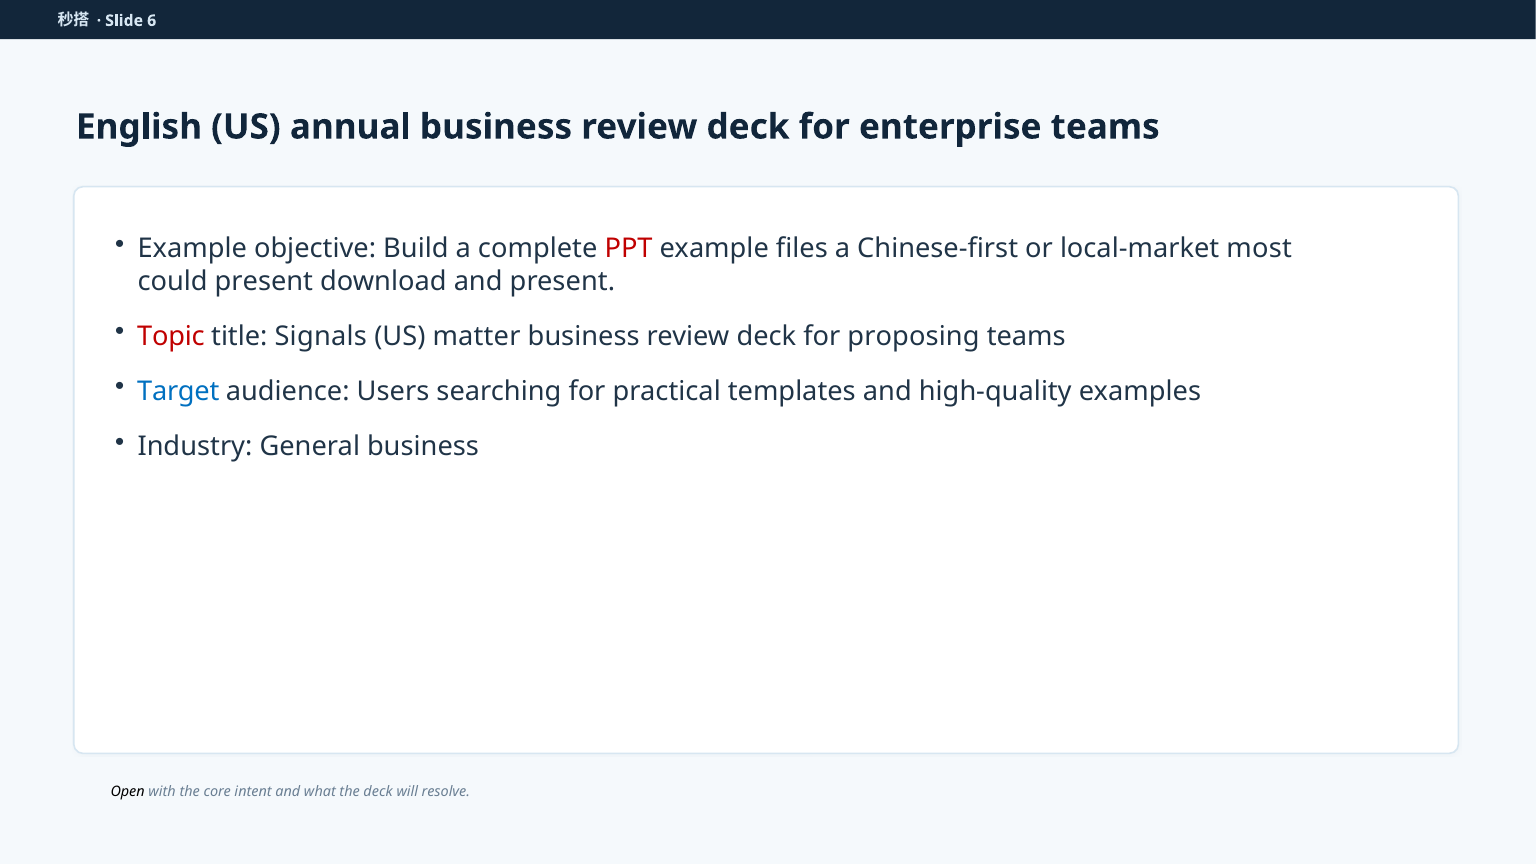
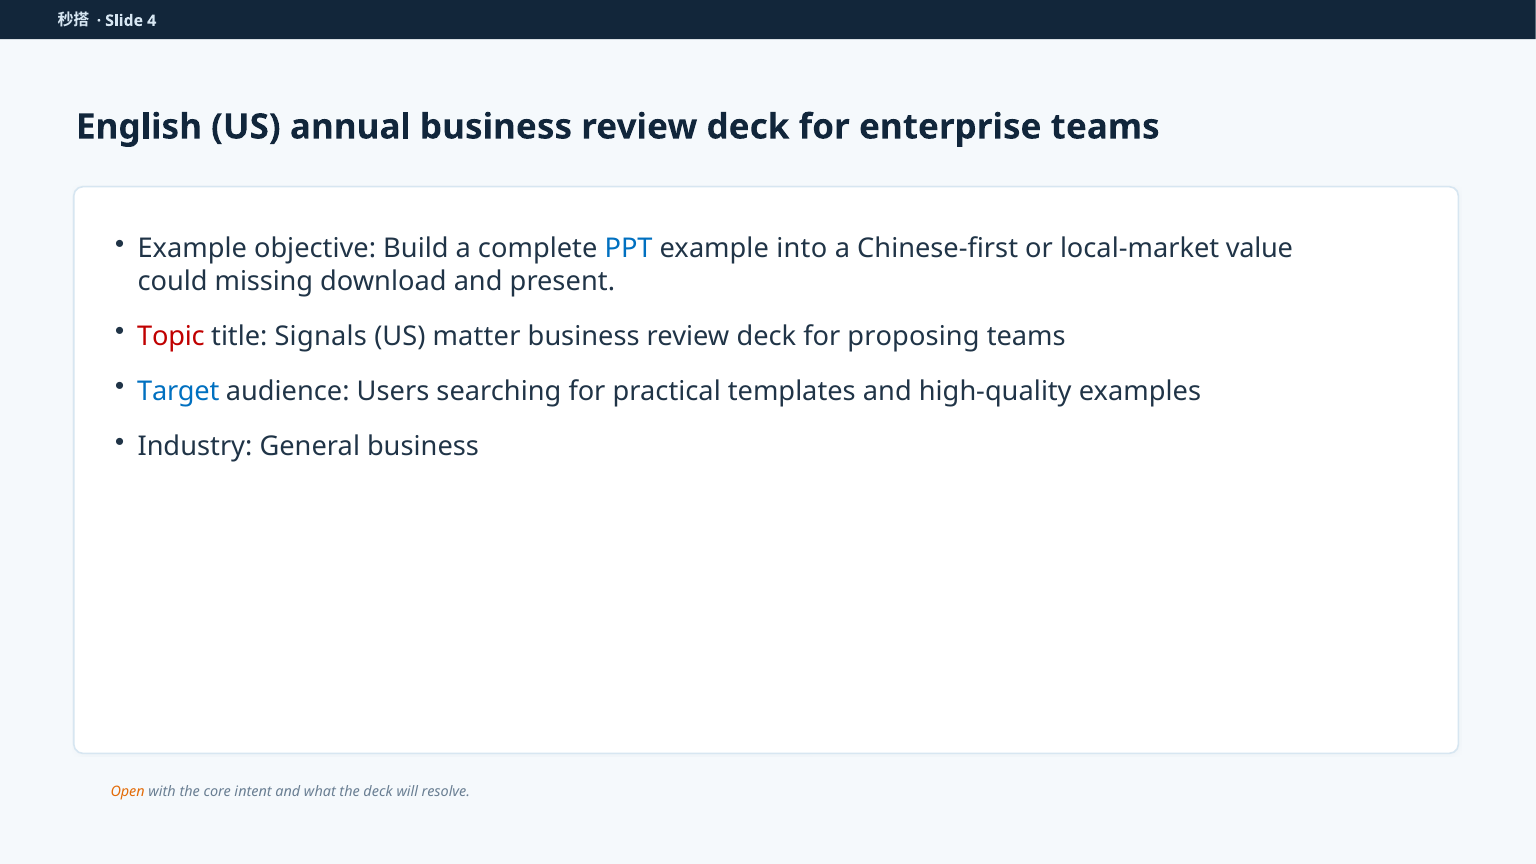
6: 6 -> 4 (152, 21)
PPT colour: red -> blue (629, 249)
files: files -> into (802, 249)
most: most -> value (1259, 249)
could present: present -> missing (264, 281)
Open colour: black -> orange (128, 791)
